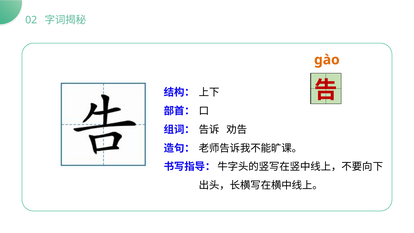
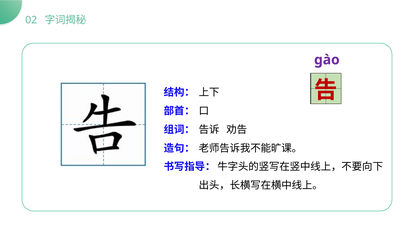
ɡào colour: orange -> purple (327, 60)
